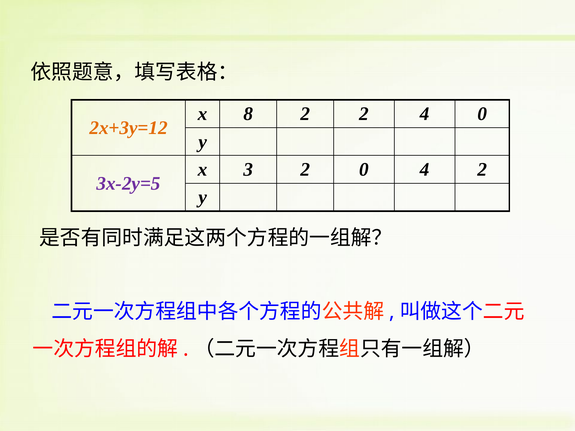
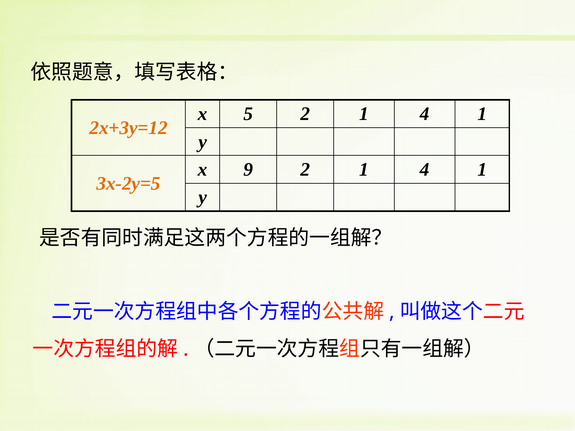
8: 8 -> 5 (248, 114)
2: 2 -> 1 (364, 114)
0: 0 -> 1 (482, 114)
3: 3 -> 9 (248, 170)
0: 0 -> 1 (364, 170)
2: 2 -> 1 (482, 170)
3x-2y=5 colour: purple -> orange (129, 184)
